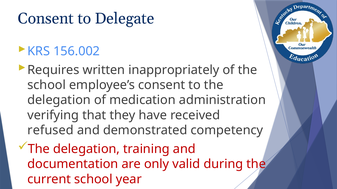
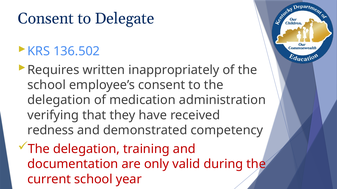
156.002: 156.002 -> 136.502 (77, 51)
refused: refused -> redness (51, 131)
